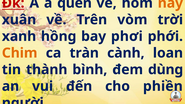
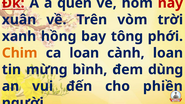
nay colour: orange -> red (170, 3)
phơi: phơi -> tông (127, 36)
ca tràn: tràn -> loan (84, 53)
thành: thành -> mừng (47, 70)
